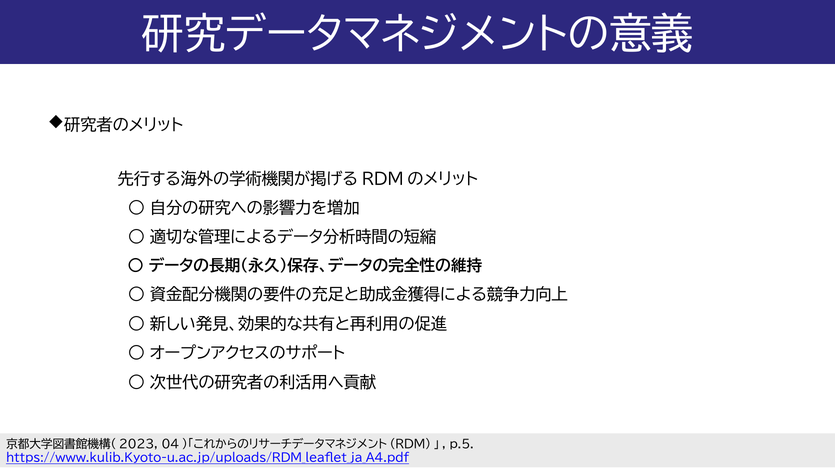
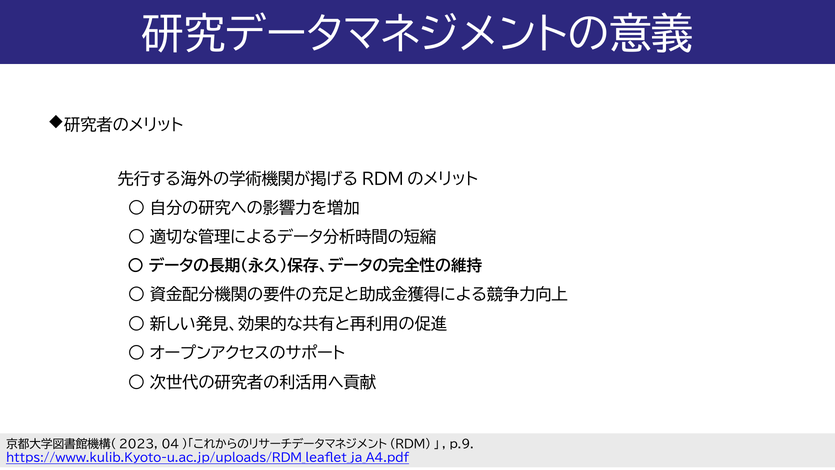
p.5: p.5 -> p.9 (462, 444)
